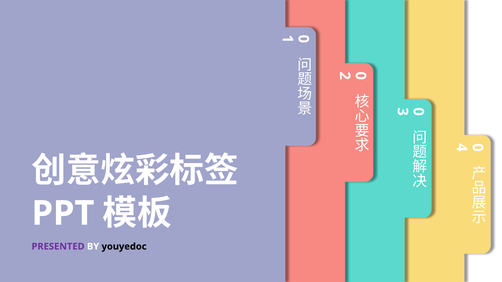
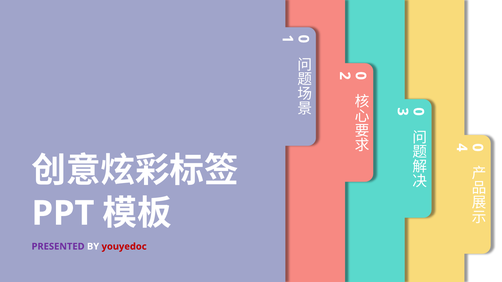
youyedoc colour: black -> red (124, 247)
